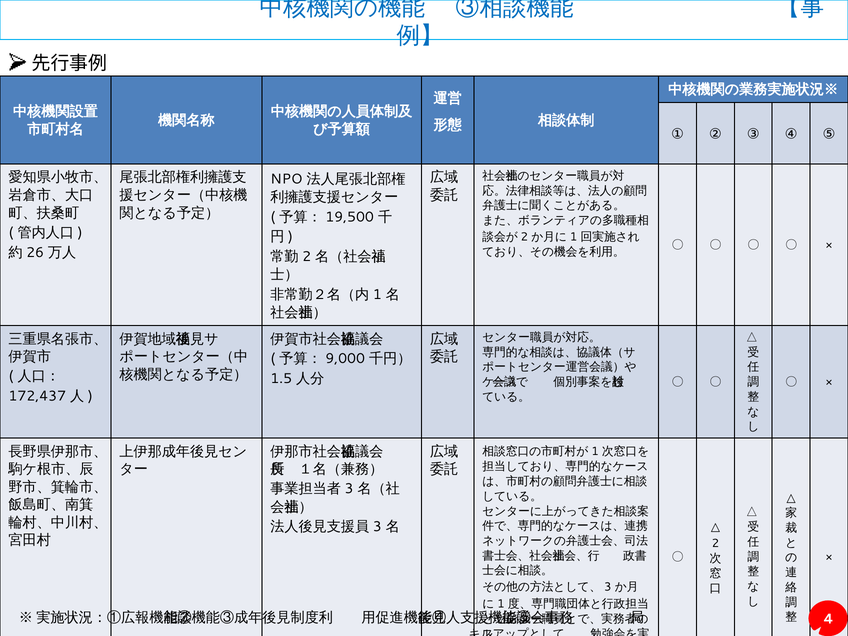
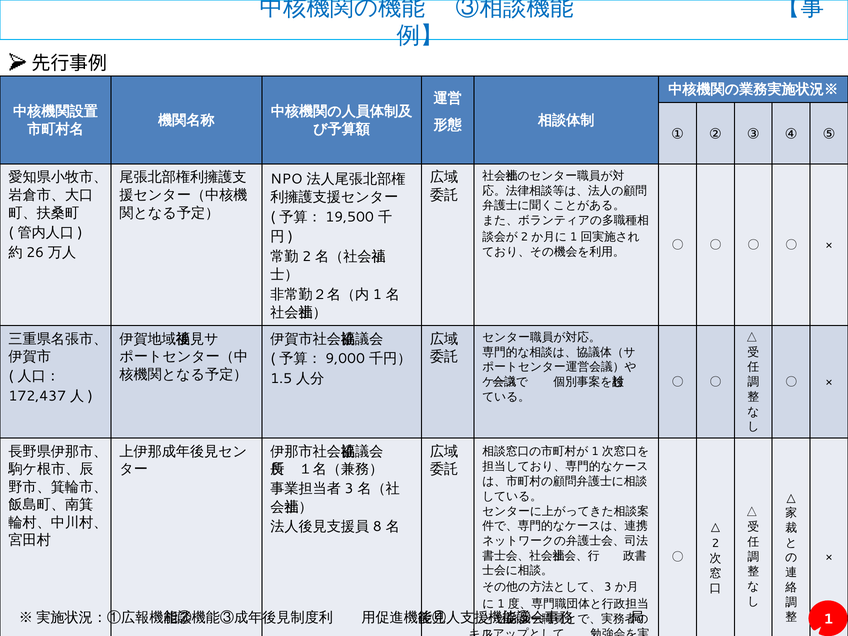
3: 3 -> 8 (377, 527)
4: 4 -> 1 (829, 619)
